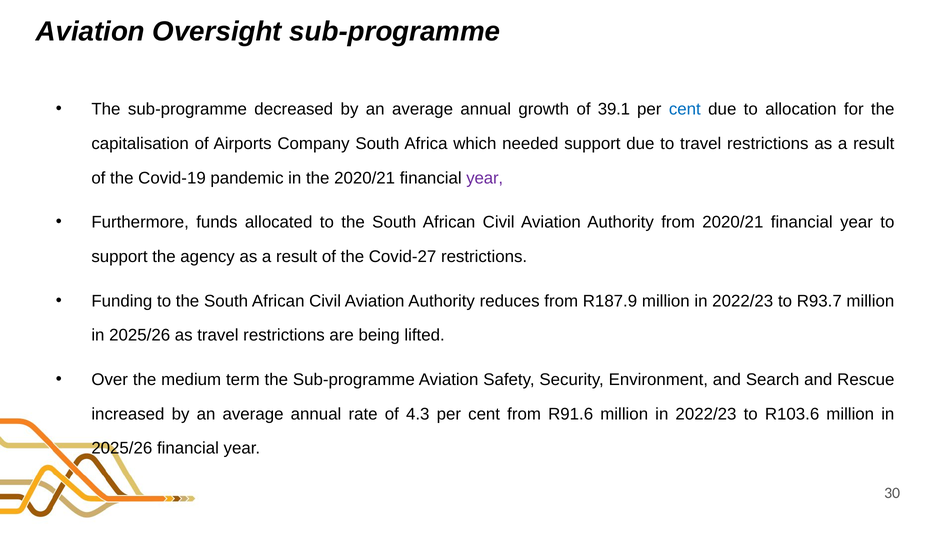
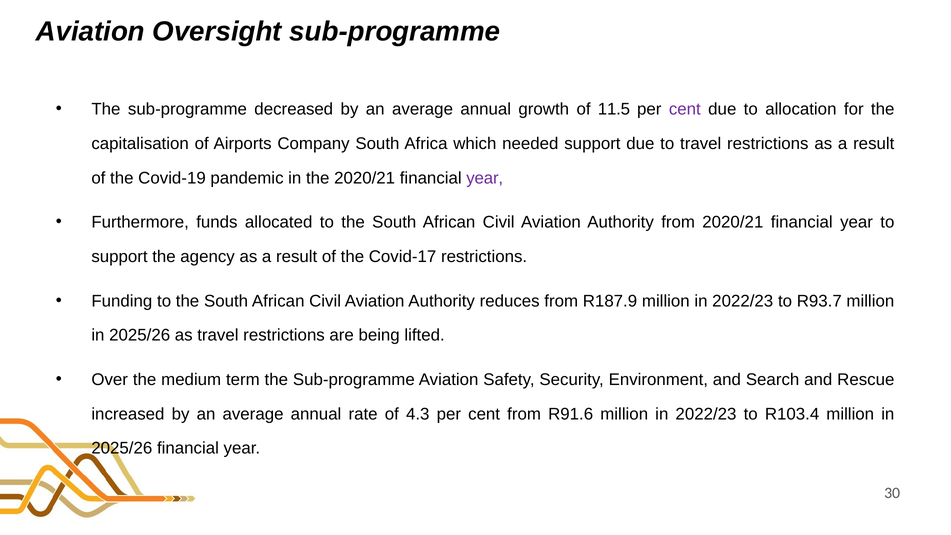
39.1: 39.1 -> 11.5 (614, 109)
cent colour: blue -> purple (685, 109)
Covid-27: Covid-27 -> Covid-17 (403, 257)
R103.6: R103.6 -> R103.4 (792, 414)
